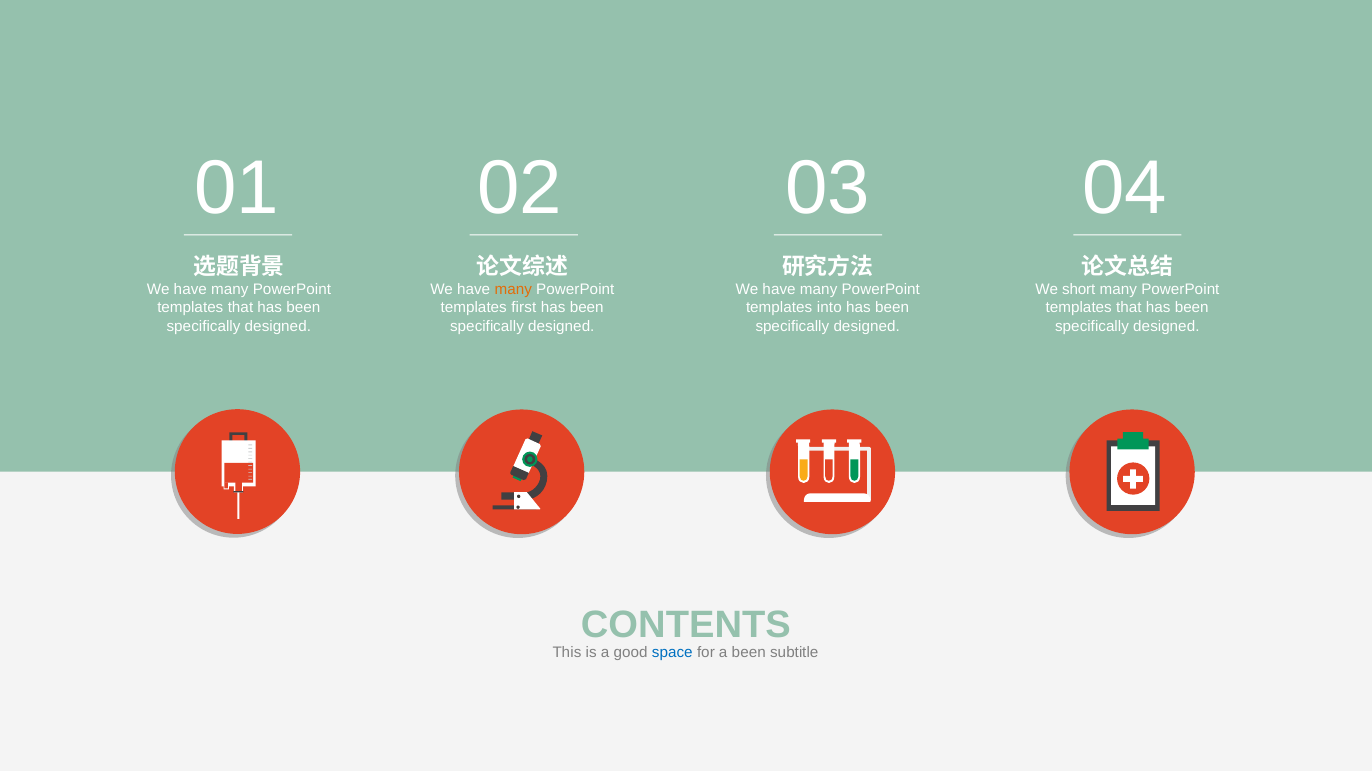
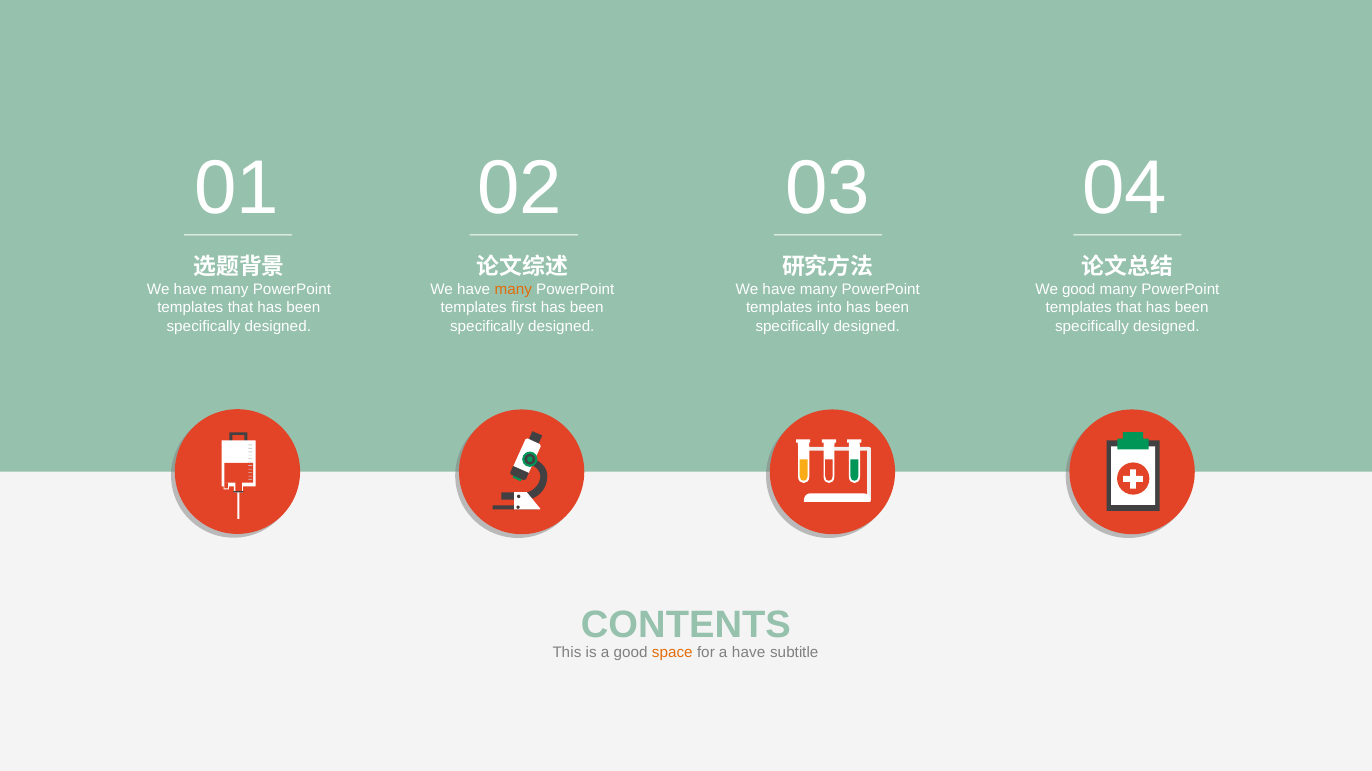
We short: short -> good (1079, 290)
space colour: blue -> orange (672, 653)
a been: been -> have (749, 653)
